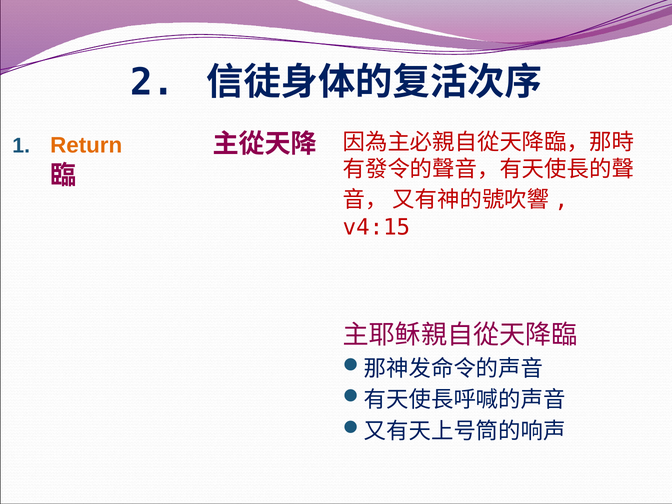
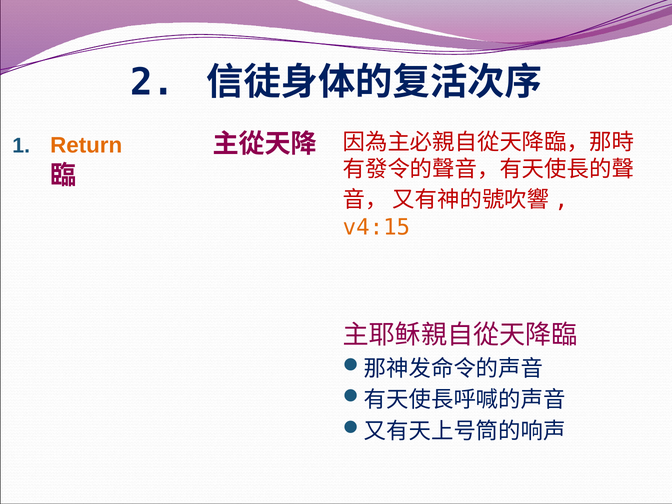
v4:15 colour: red -> orange (376, 227)
